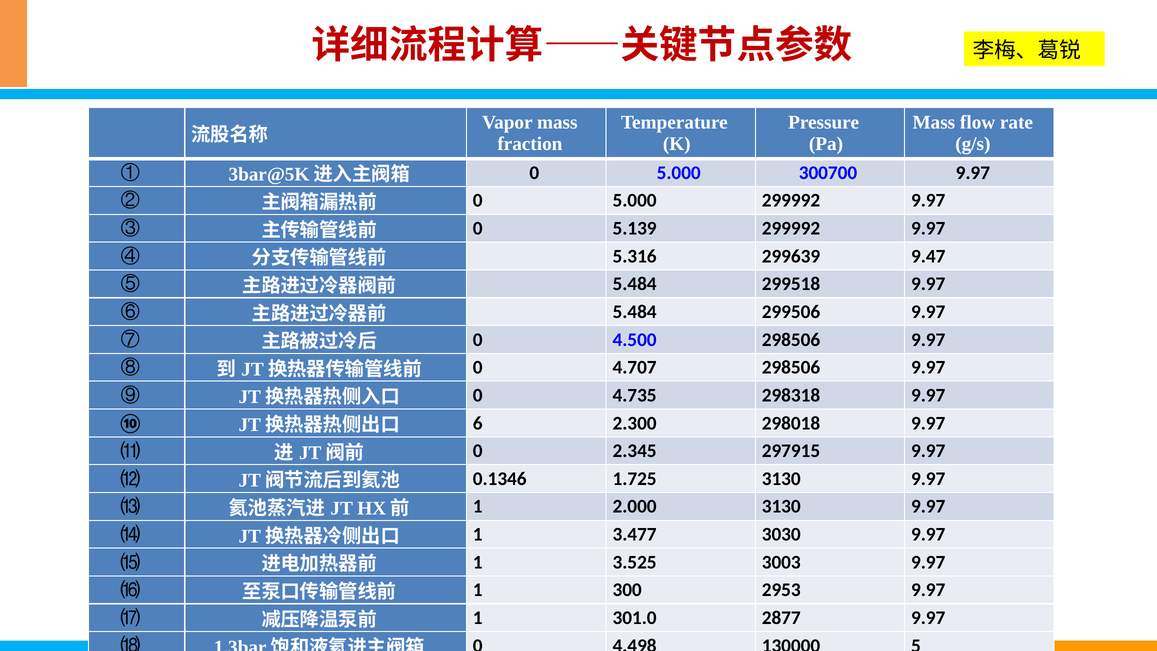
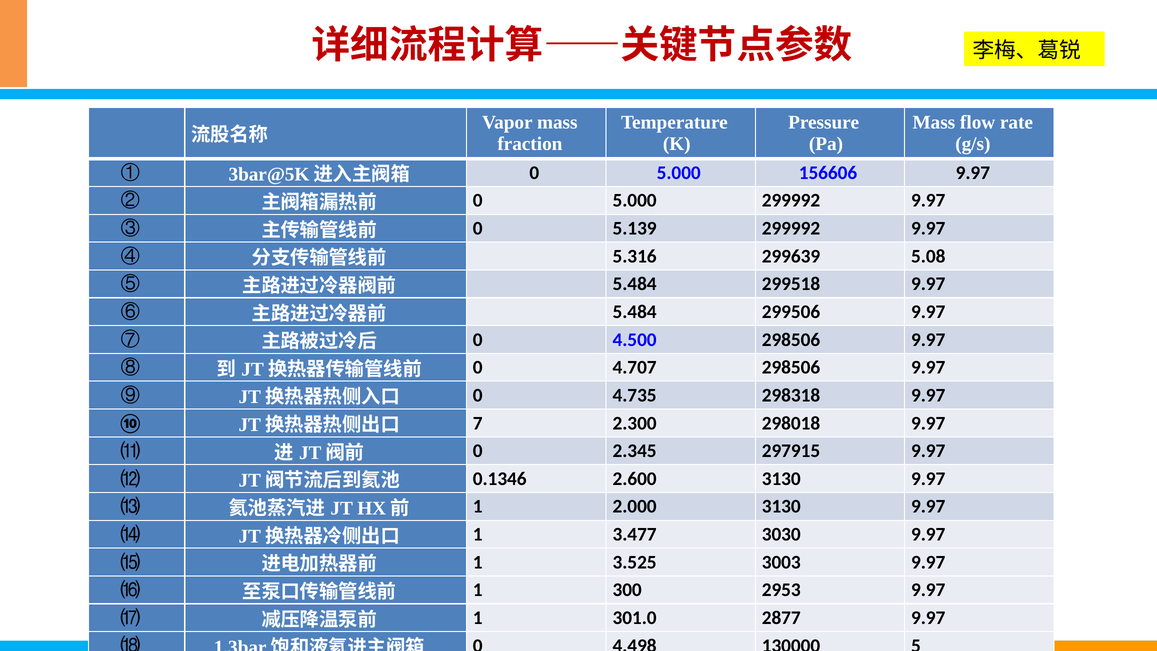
300700: 300700 -> 156606 (828, 173)
9.47: 9.47 -> 5.08 (928, 256)
6: 6 -> 7 (478, 423)
1.725: 1.725 -> 2.600 (635, 479)
